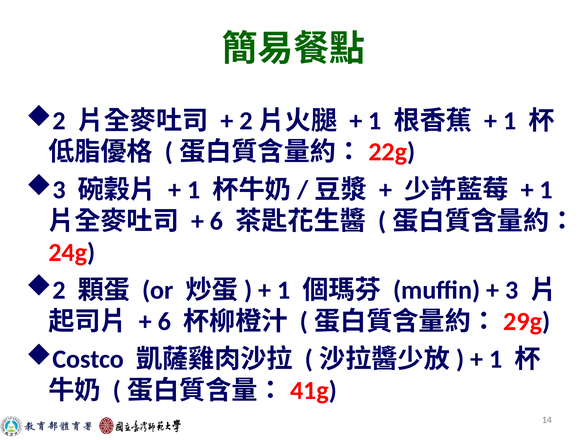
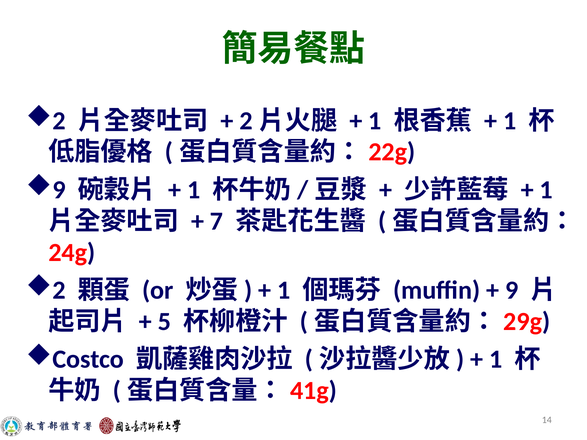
3: 3 -> 9 (59, 190)
6: 6 -> 7 (217, 221)
3: 3 -> 9 (512, 290)
6: 6 -> 5 (164, 322)
